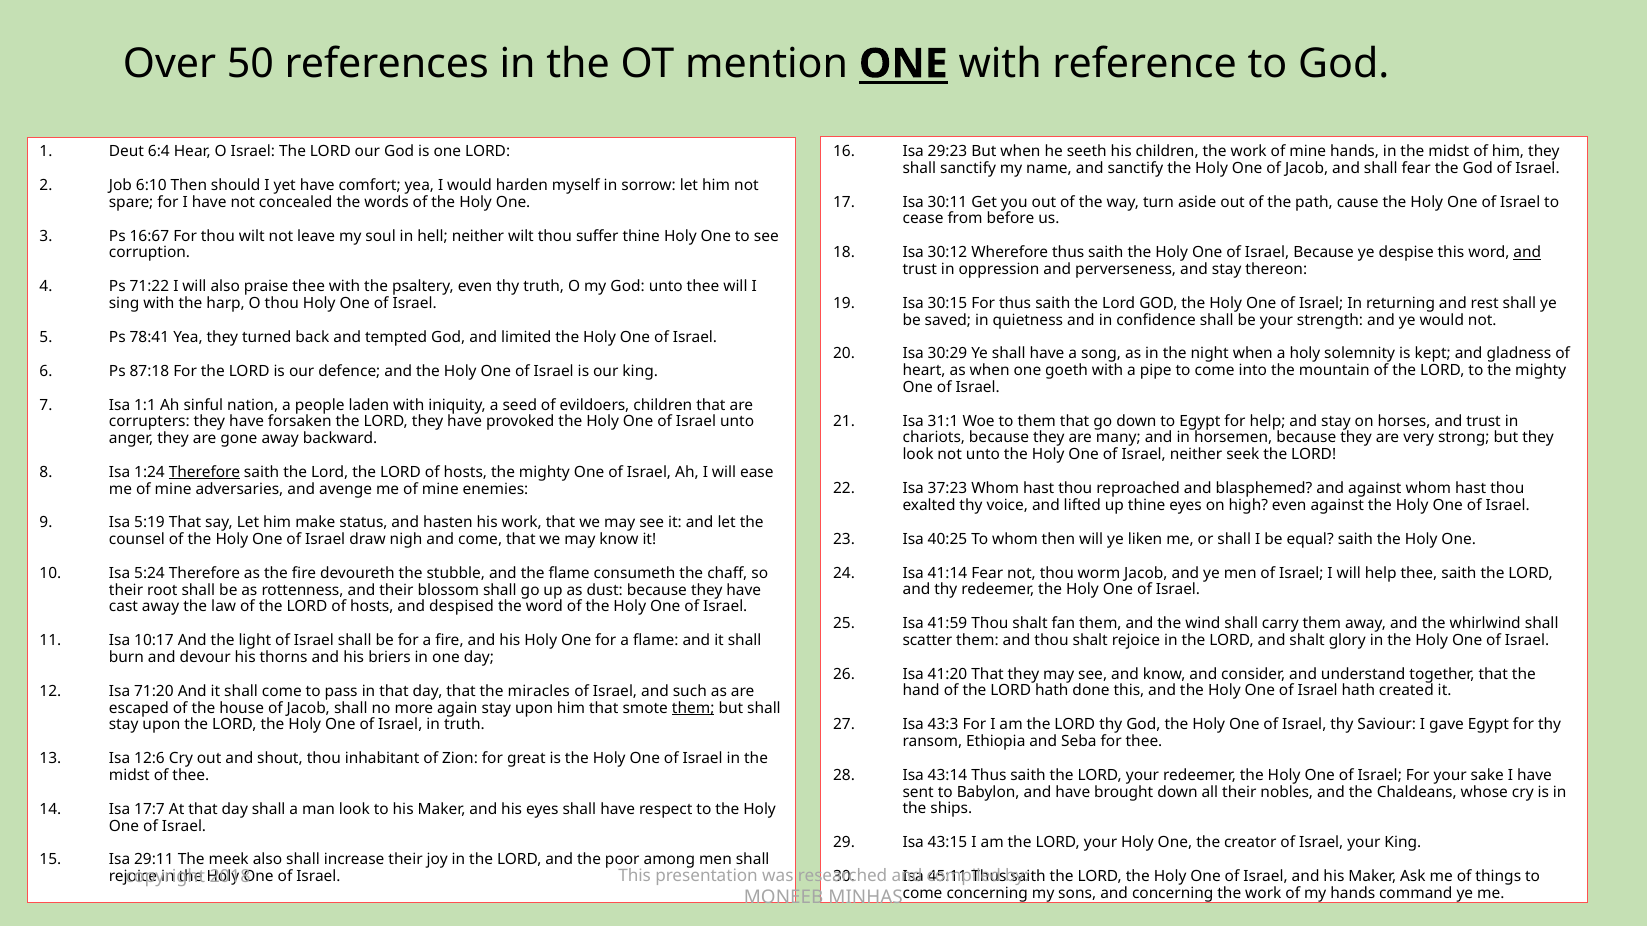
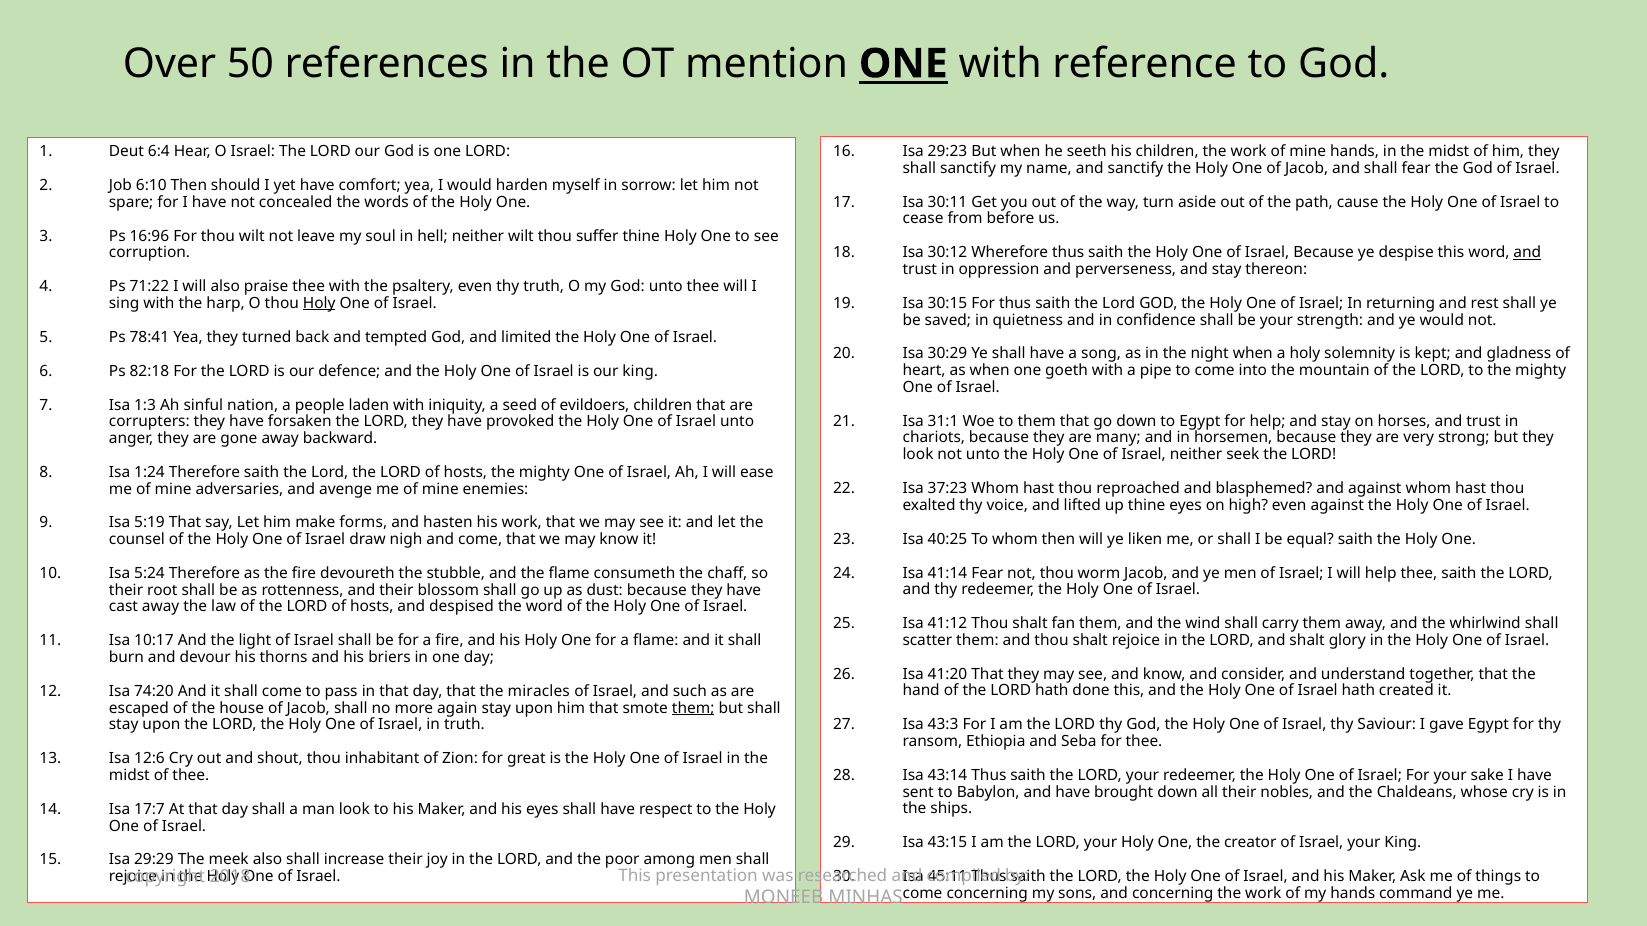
16:67: 16:67 -> 16:96 (149, 236)
Holy underline: none -> present (319, 303)
87:18: 87:18 -> 82:18 (149, 371)
1:1: 1:1 -> 1:3 (145, 405)
Therefore underline: present -> none (205, 472)
status: status -> forms (363, 523)
41:59: 41:59 -> 41:12 (948, 624)
71:20: 71:20 -> 74:20 (154, 692)
29:11: 29:11 -> 29:29 (154, 860)
